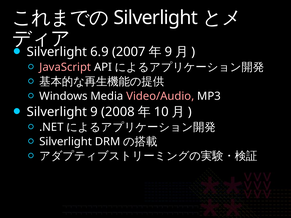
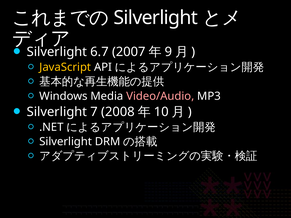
6.9: 6.9 -> 6.7 (100, 52)
JavaScript colour: pink -> yellow (65, 67)
Silverlight 9: 9 -> 7 (94, 112)
